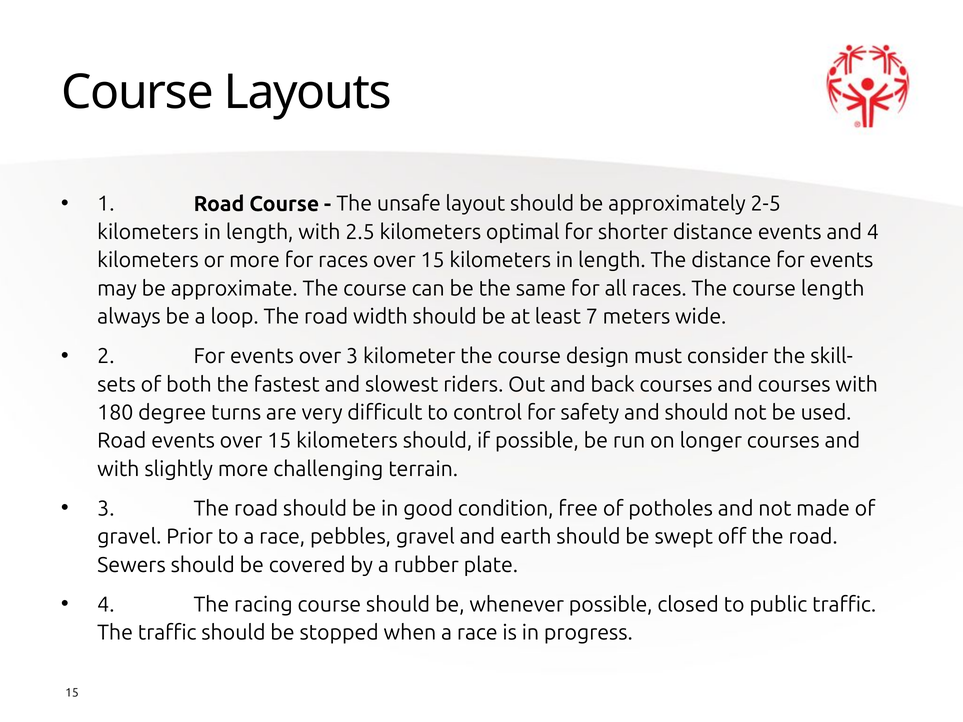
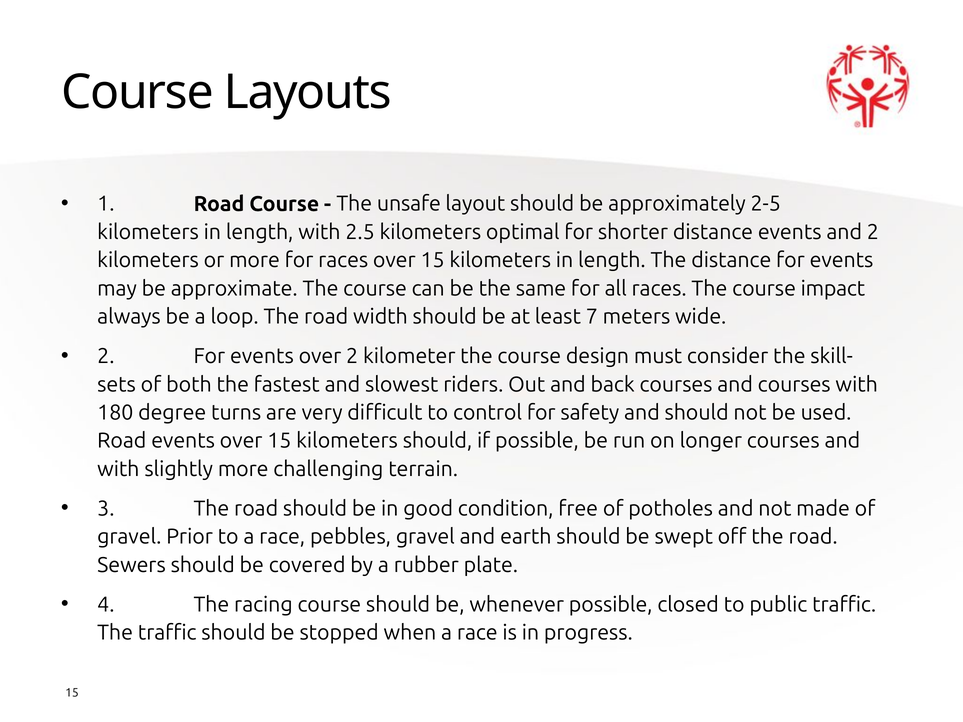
and 4: 4 -> 2 (873, 232)
course length: length -> impact (833, 289)
over 3: 3 -> 2 (352, 356)
